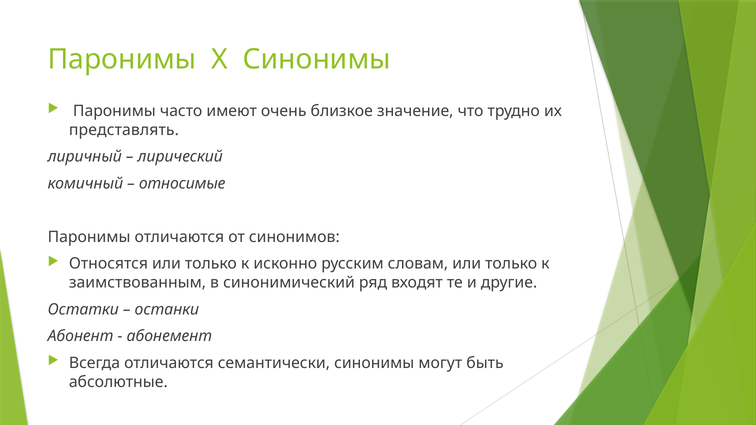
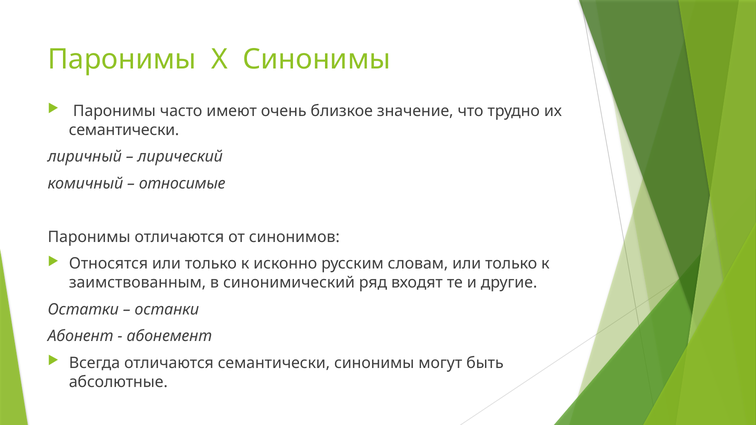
представлять: представлять -> семантически (124, 130)
